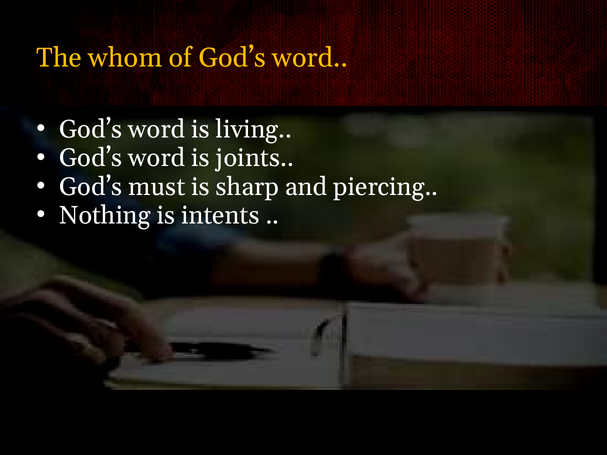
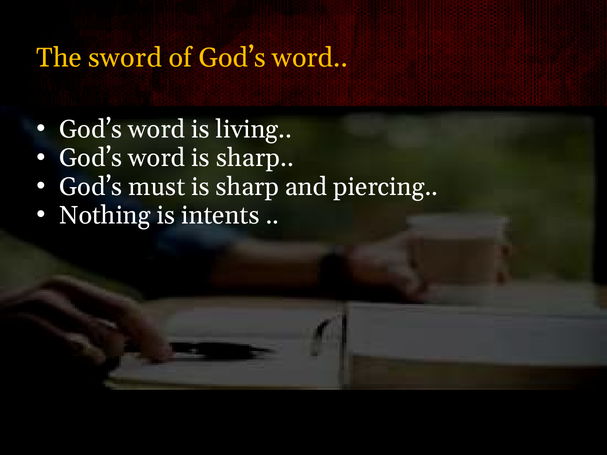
whom: whom -> sword (125, 58)
word is joints: joints -> sharp (255, 158)
